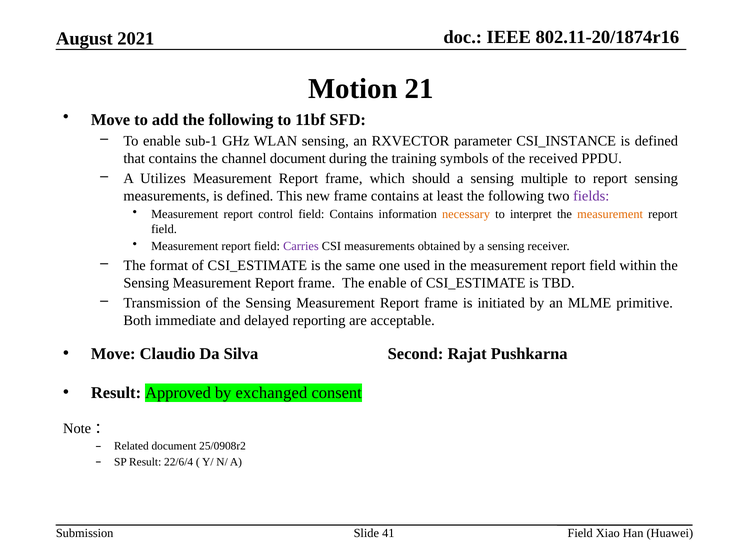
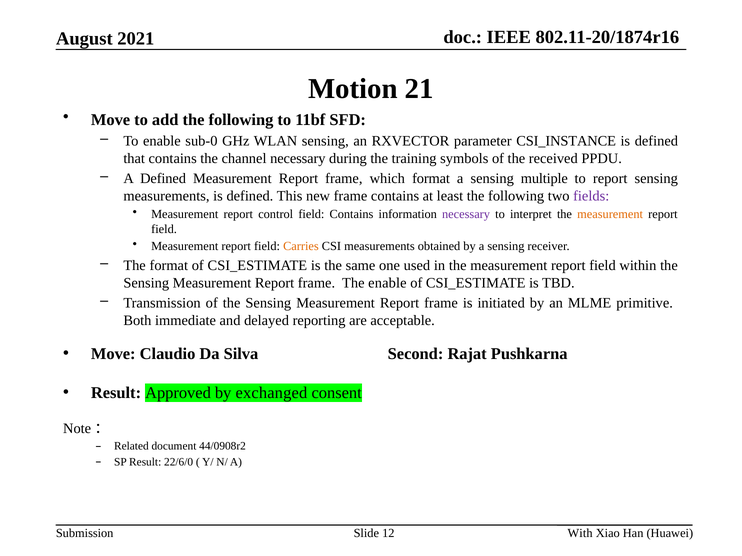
sub-1: sub-1 -> sub-0 (201, 141)
channel document: document -> necessary (298, 158)
A Utilizes: Utilizes -> Defined (163, 179)
which should: should -> format (431, 179)
necessary colour: orange -> purple (466, 214)
Carries colour: purple -> orange (301, 247)
25/0908r2: 25/0908r2 -> 44/0908r2 (223, 446)
22/6/4: 22/6/4 -> 22/6/0 (179, 462)
41: 41 -> 12 (388, 534)
Field: Field -> With (580, 534)
